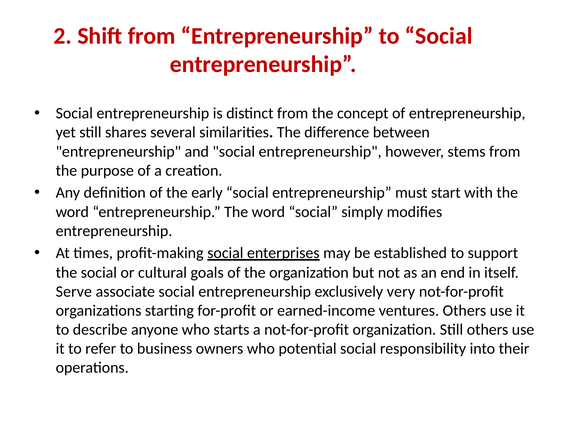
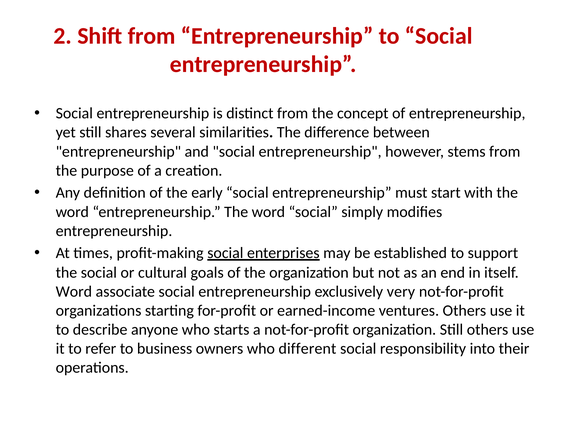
Serve: Serve -> Word (74, 292)
potential: potential -> different (307, 349)
